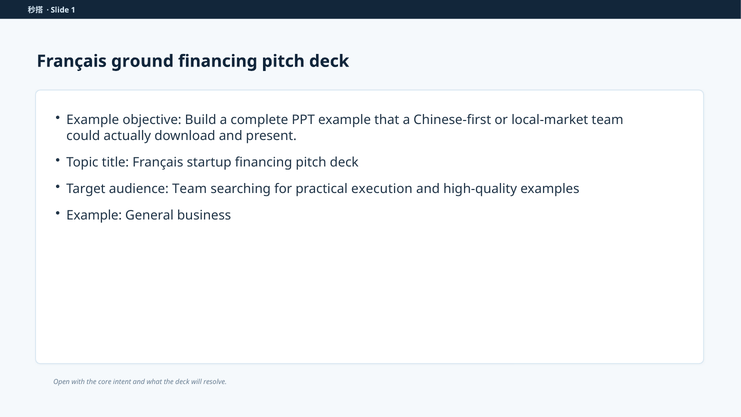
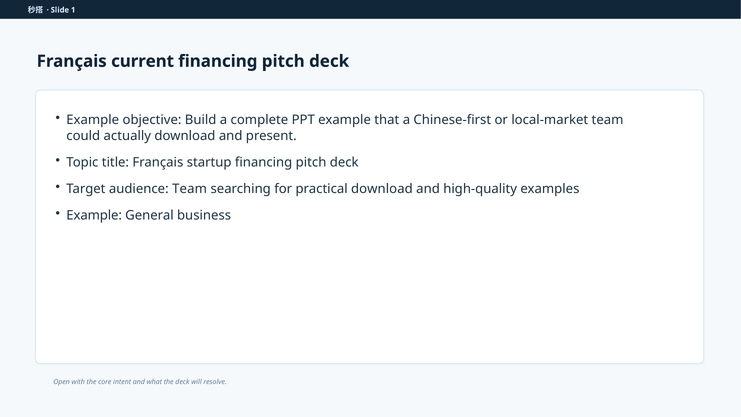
ground: ground -> current (143, 61)
practical execution: execution -> download (382, 189)
